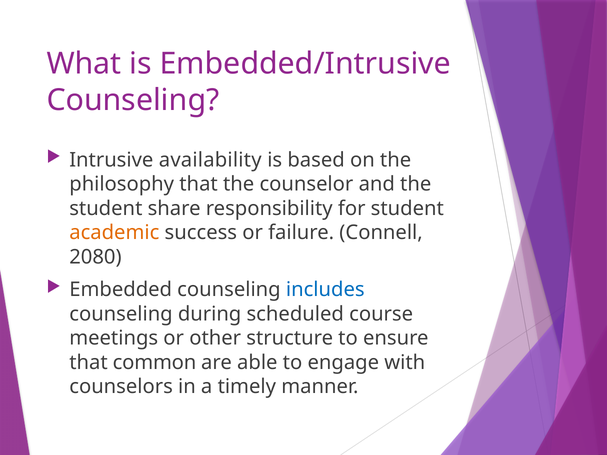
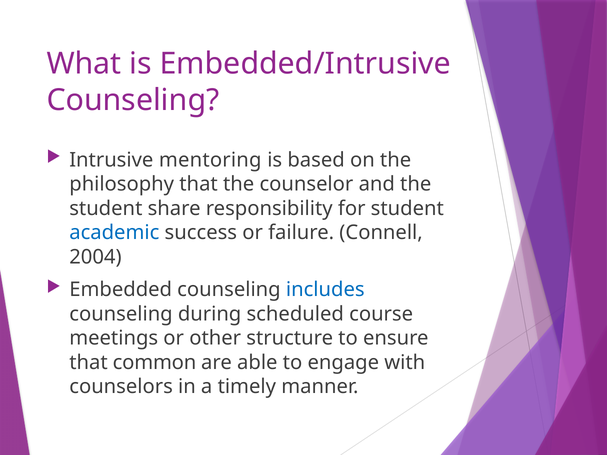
availability: availability -> mentoring (210, 160)
academic colour: orange -> blue (114, 233)
2080: 2080 -> 2004 (95, 257)
